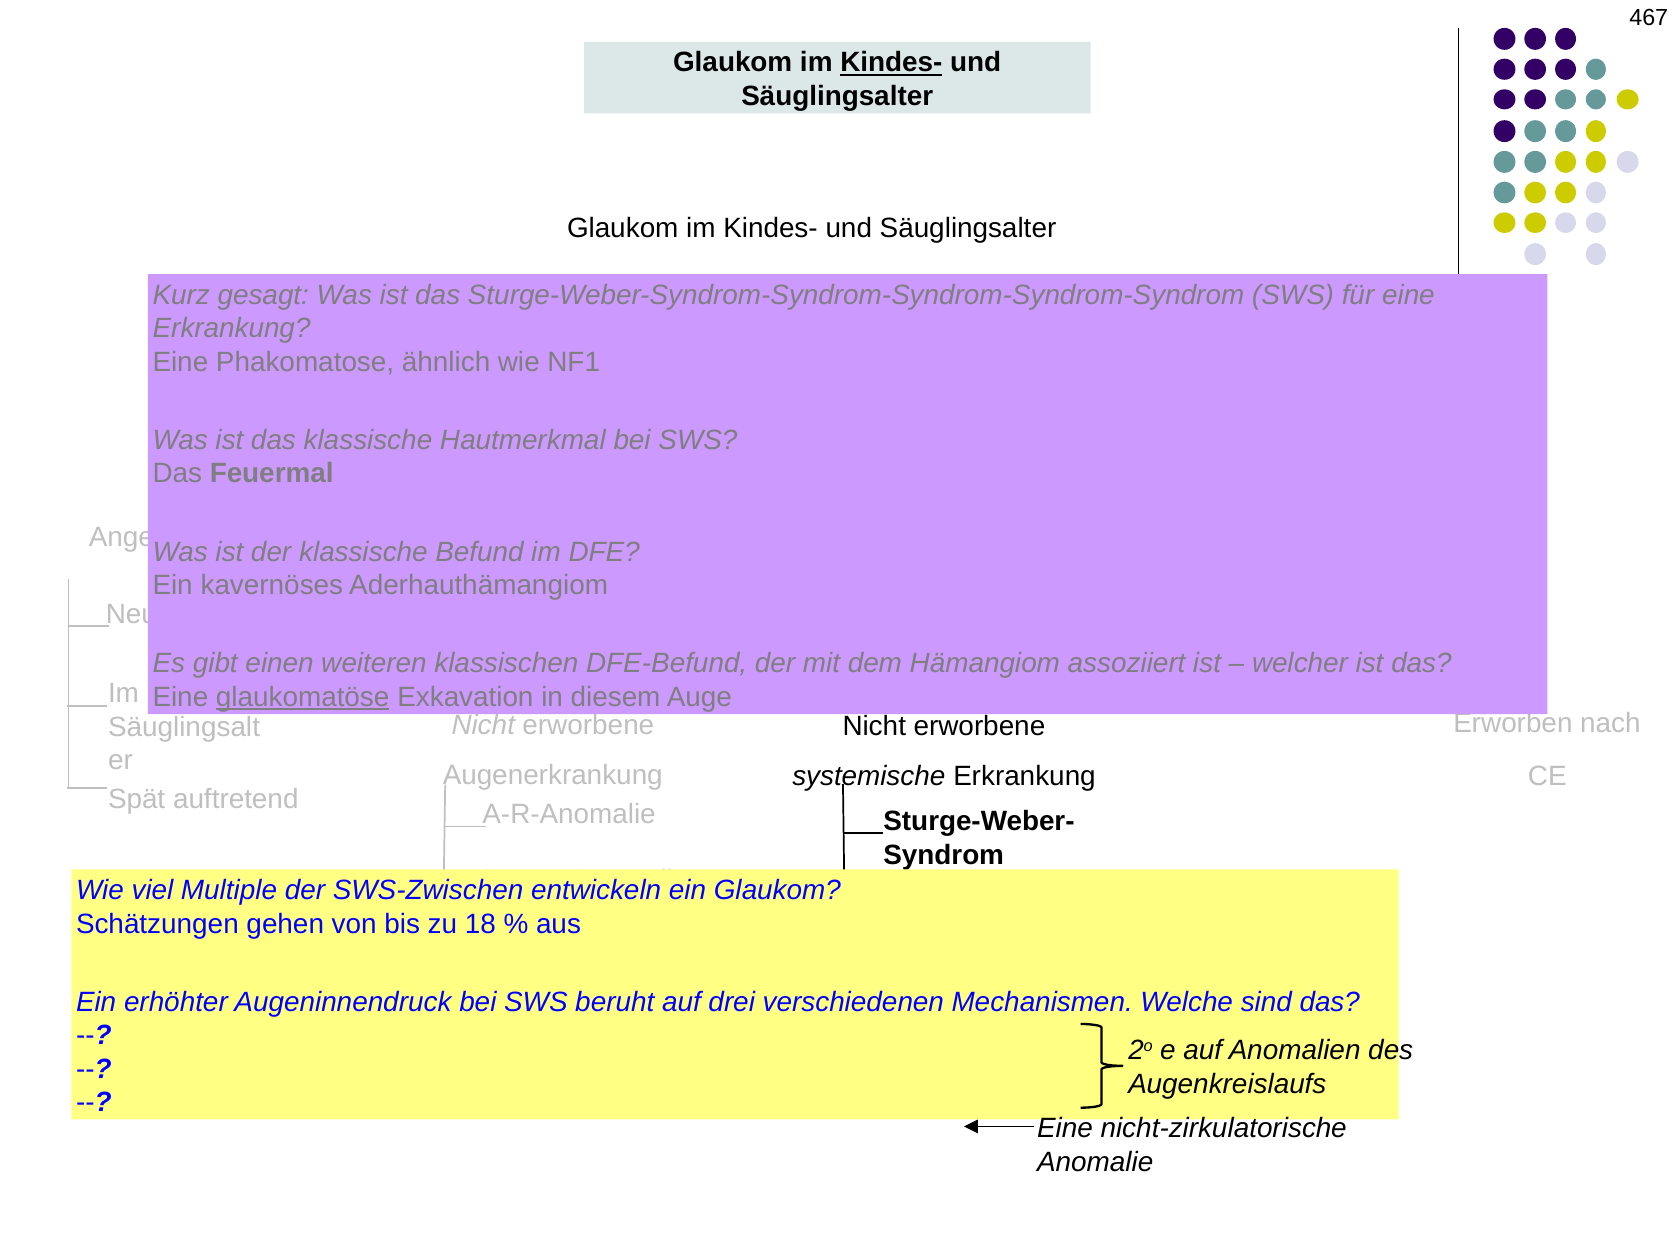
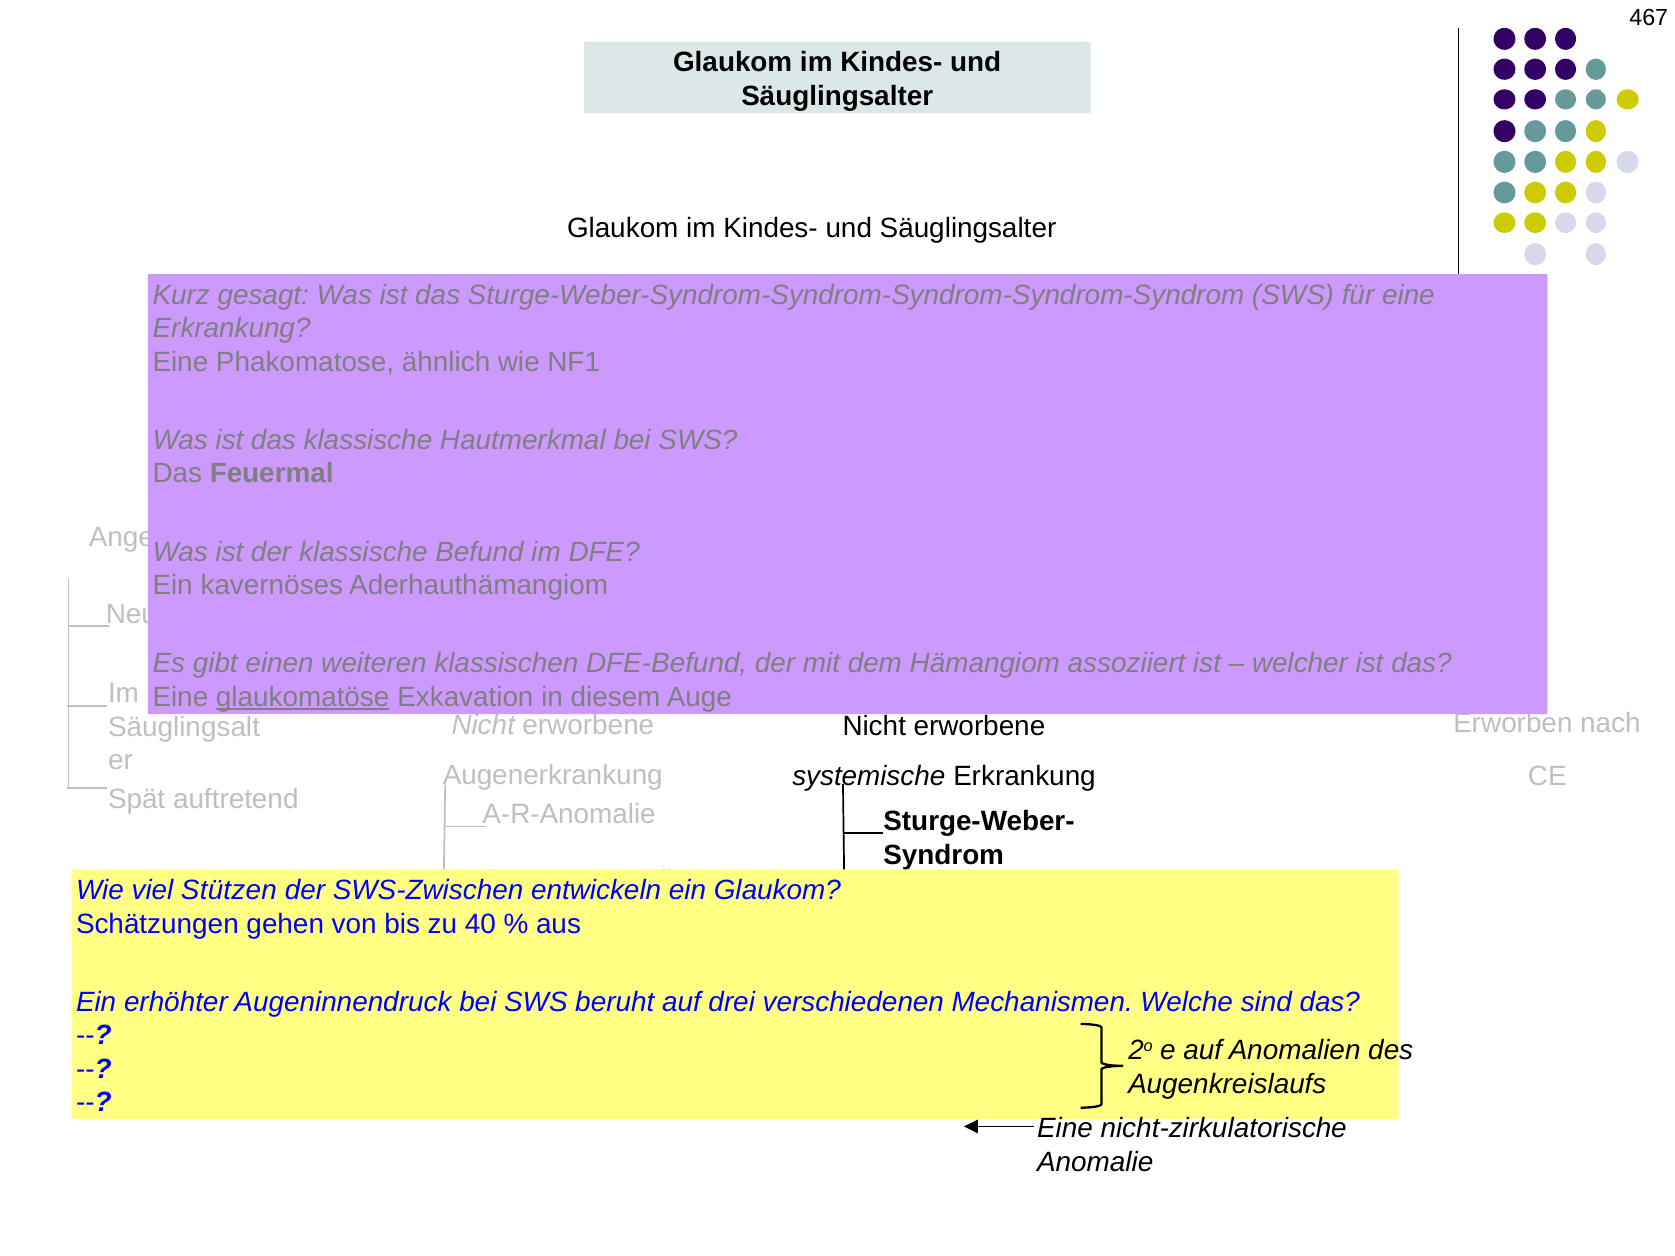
Kindes- underline: present -> none (891, 63)
Multiple: Multiple -> Stützen (229, 890)
18: 18 -> 40 (480, 924)
